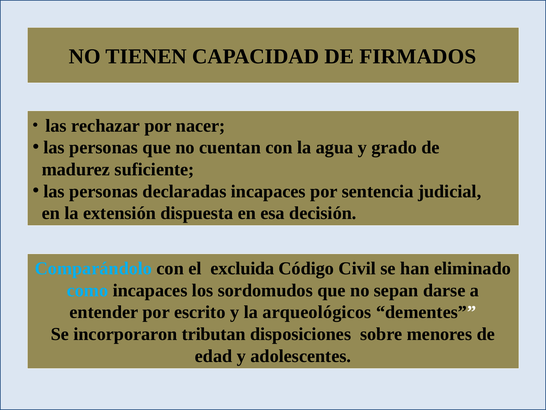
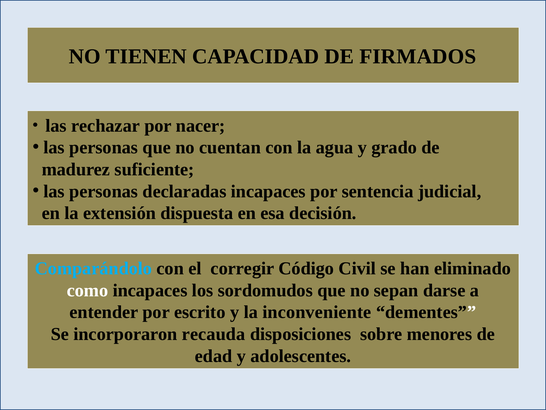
excluida: excluida -> corregir (242, 268)
como colour: light blue -> white (87, 290)
arqueológicos: arqueológicos -> inconveniente (317, 312)
tributan: tributan -> recauda (214, 334)
